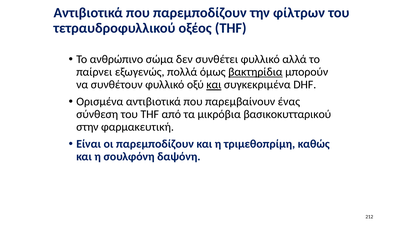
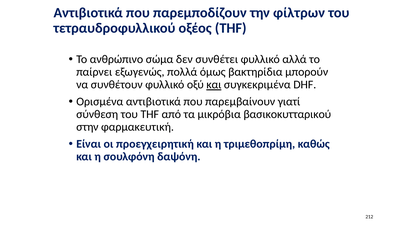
βακτηρίδια underline: present -> none (255, 72)
ένας: ένας -> γιατί (289, 102)
οι παρεμποδίζουν: παρεμποδίζουν -> προεγχειρητική (155, 144)
